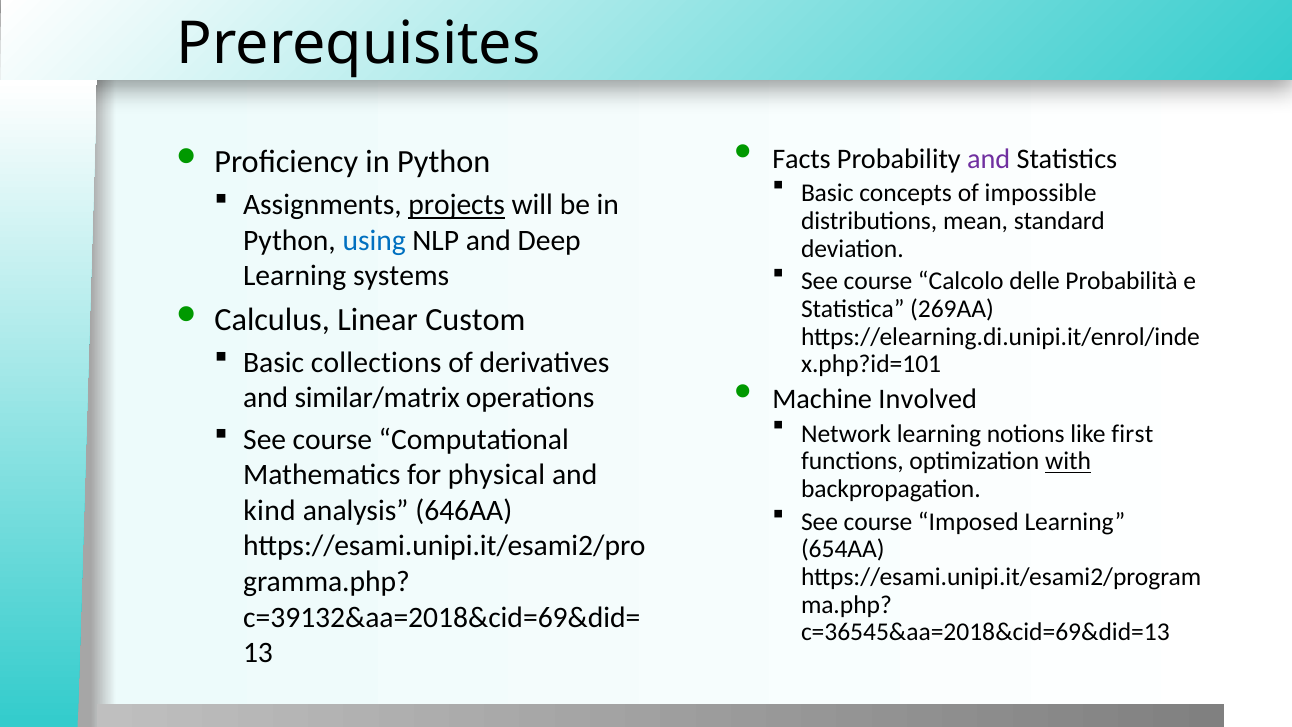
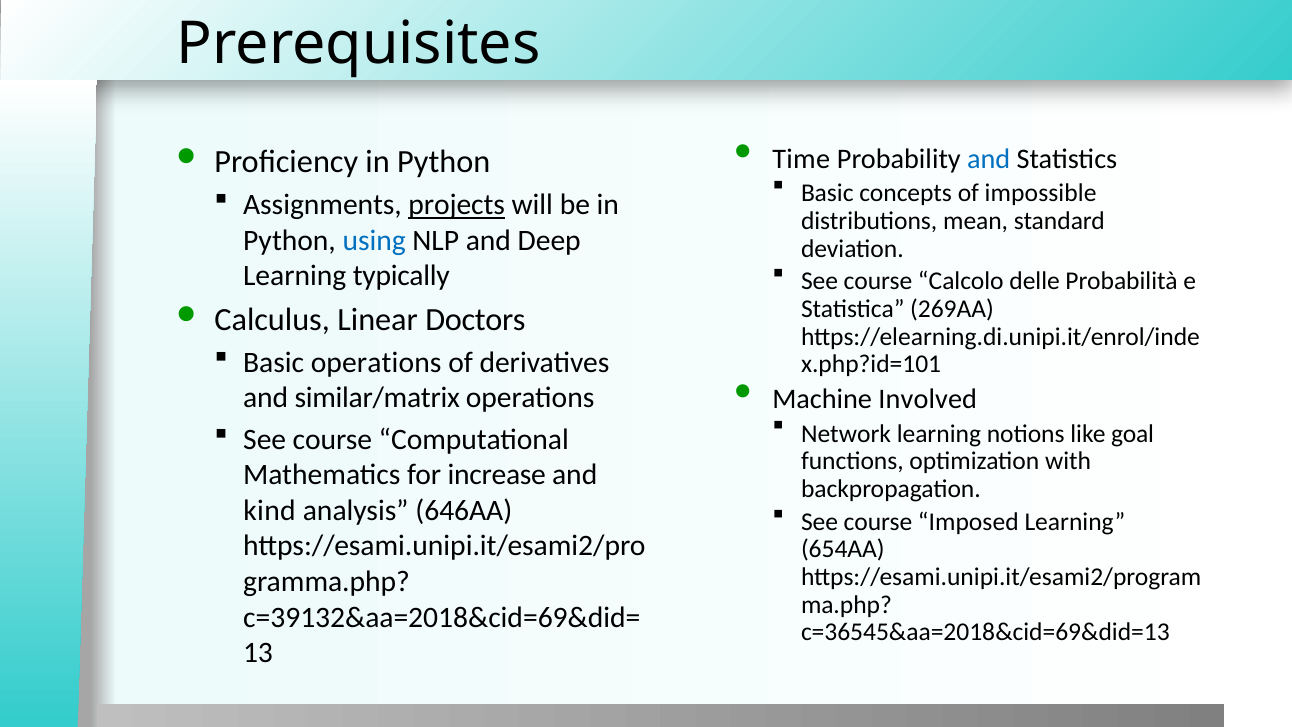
Facts: Facts -> Time (801, 159)
and colour: purple -> blue (989, 159)
systems: systems -> typically (401, 276)
Custom: Custom -> Doctors (475, 320)
Basic collections: collections -> operations (376, 362)
first: first -> goal (1133, 434)
with underline: present -> none (1068, 461)
physical: physical -> increase (497, 475)
